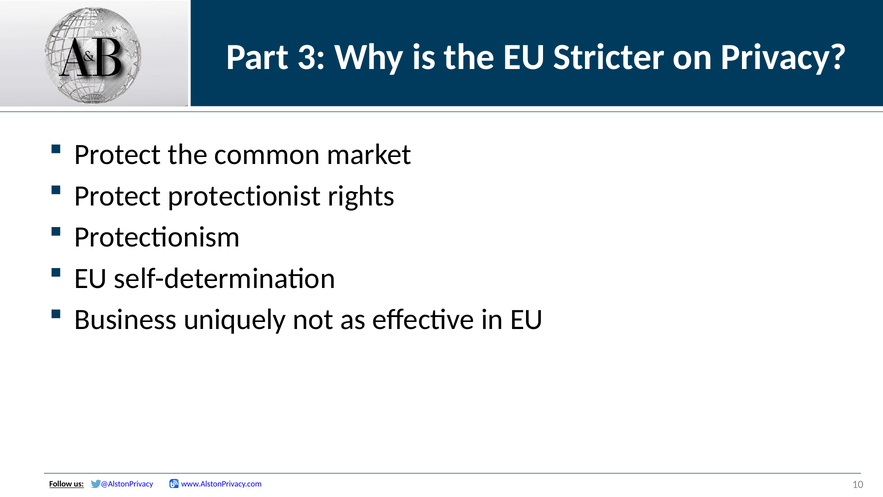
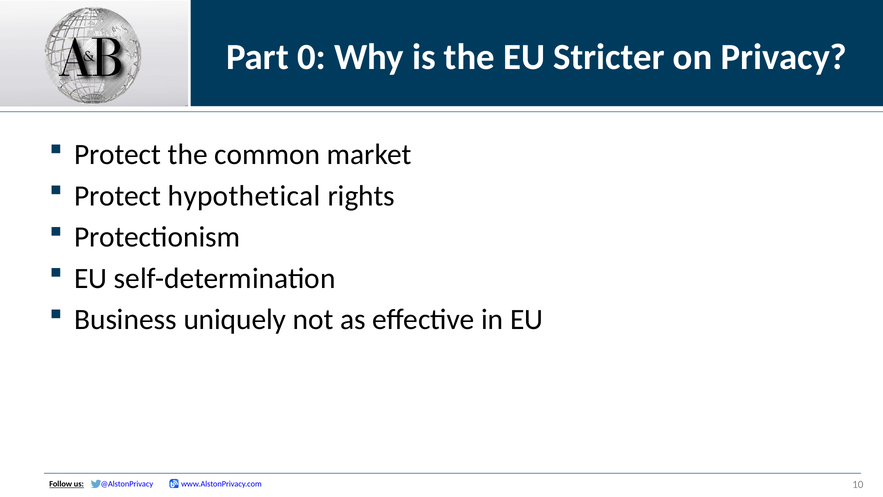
3: 3 -> 0 (311, 57)
protectionist: protectionist -> hypothetical (244, 196)
